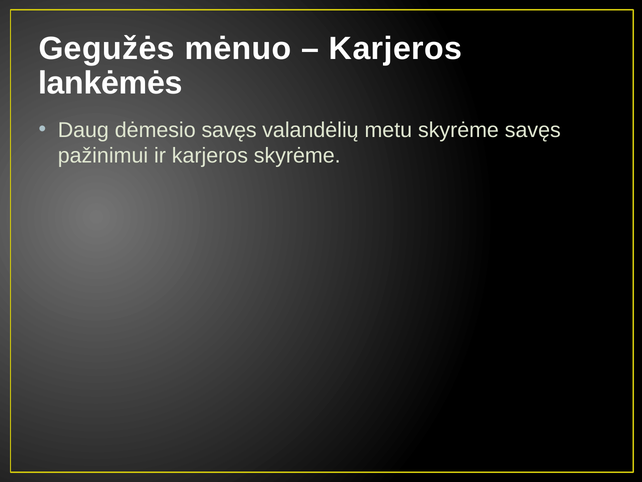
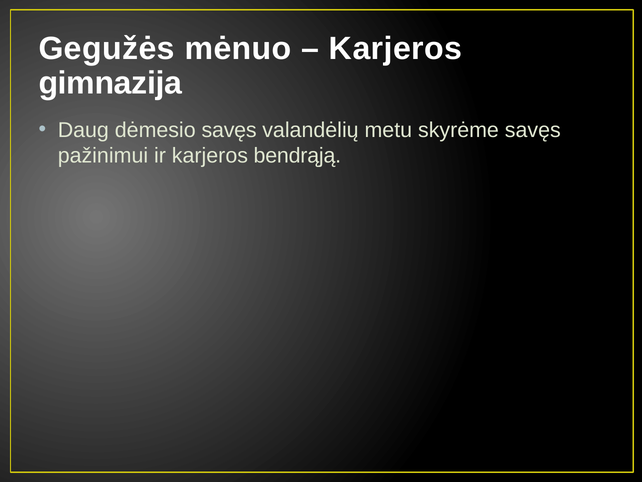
lankėmės: lankėmės -> gimnazija (110, 83)
karjeros skyrėme: skyrėme -> bendrąją (297, 156)
